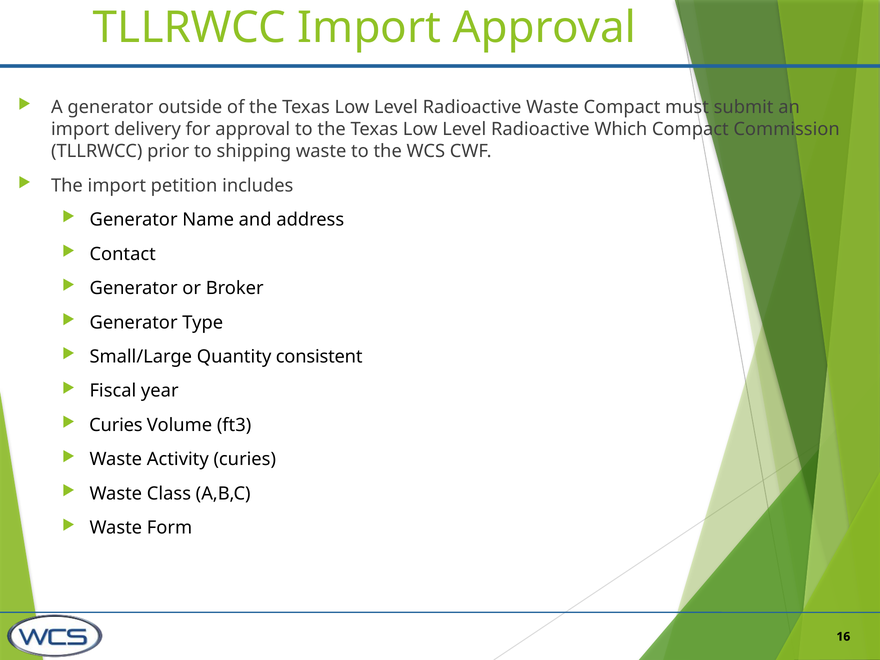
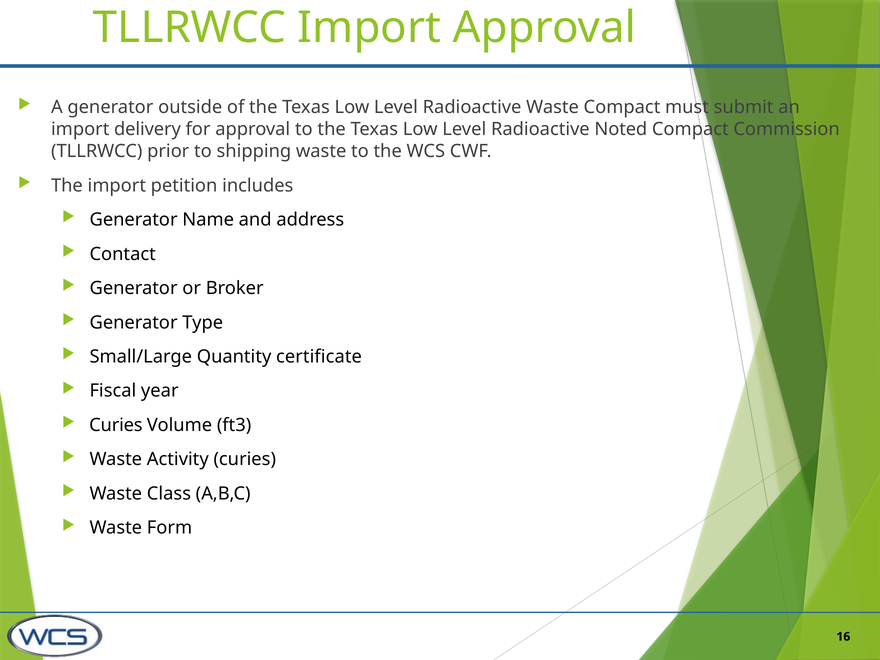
Which: Which -> Noted (621, 129)
consistent: consistent -> certificate (319, 357)
